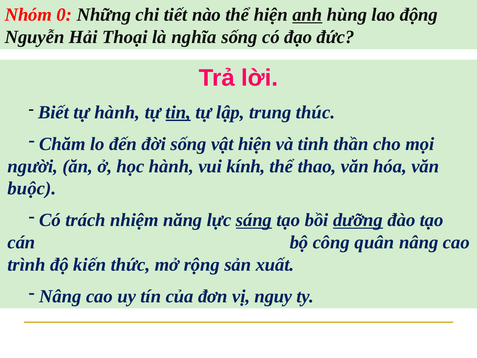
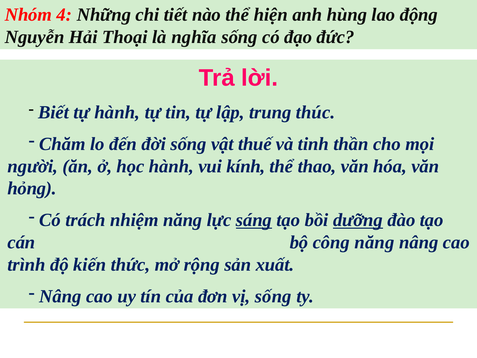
0: 0 -> 4 (64, 15)
anh underline: present -> none (307, 15)
tin underline: present -> none (178, 112)
vật hiện: hiện -> thuế (255, 144)
buộc: buộc -> hỏng (32, 188)
công quân: quân -> năng (374, 242)
vị nguy: nguy -> sống (273, 296)
